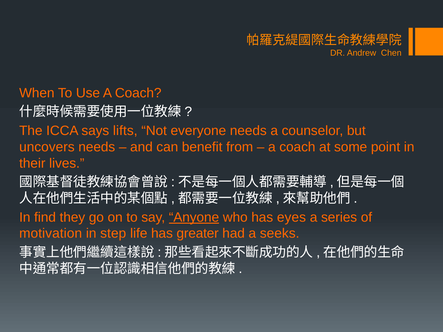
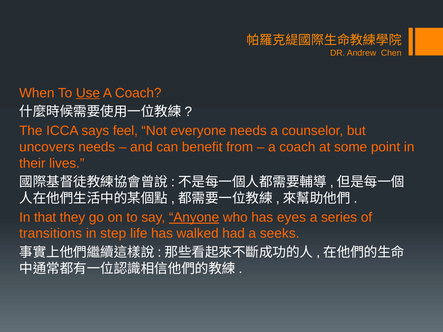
Use underline: none -> present (88, 93)
lifts: lifts -> feel (125, 131)
find: find -> that (45, 217)
motivation: motivation -> transitions (51, 234)
greater: greater -> walked (198, 234)
